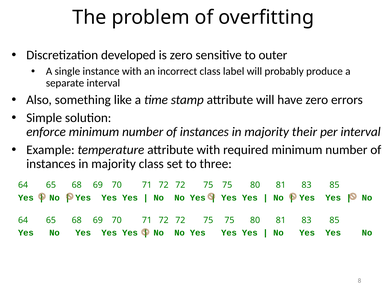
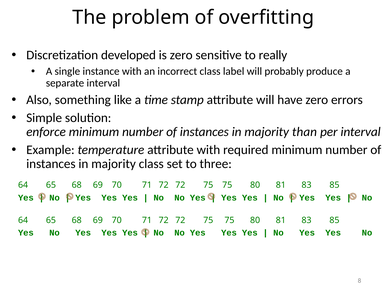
outer: outer -> really (273, 55)
their: their -> than (305, 132)
